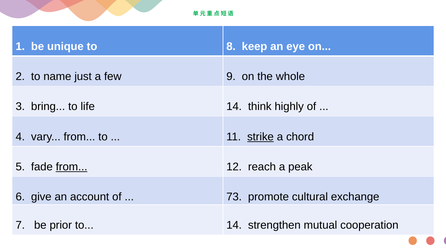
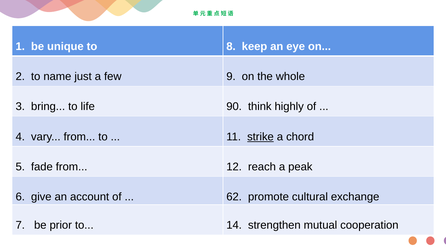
life 14: 14 -> 90 (234, 107)
from underline: present -> none (72, 167)
73: 73 -> 62 (234, 197)
